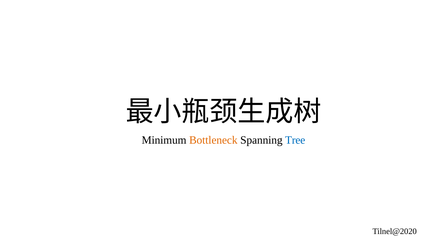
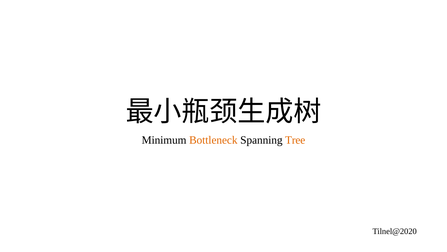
Tree colour: blue -> orange (295, 140)
